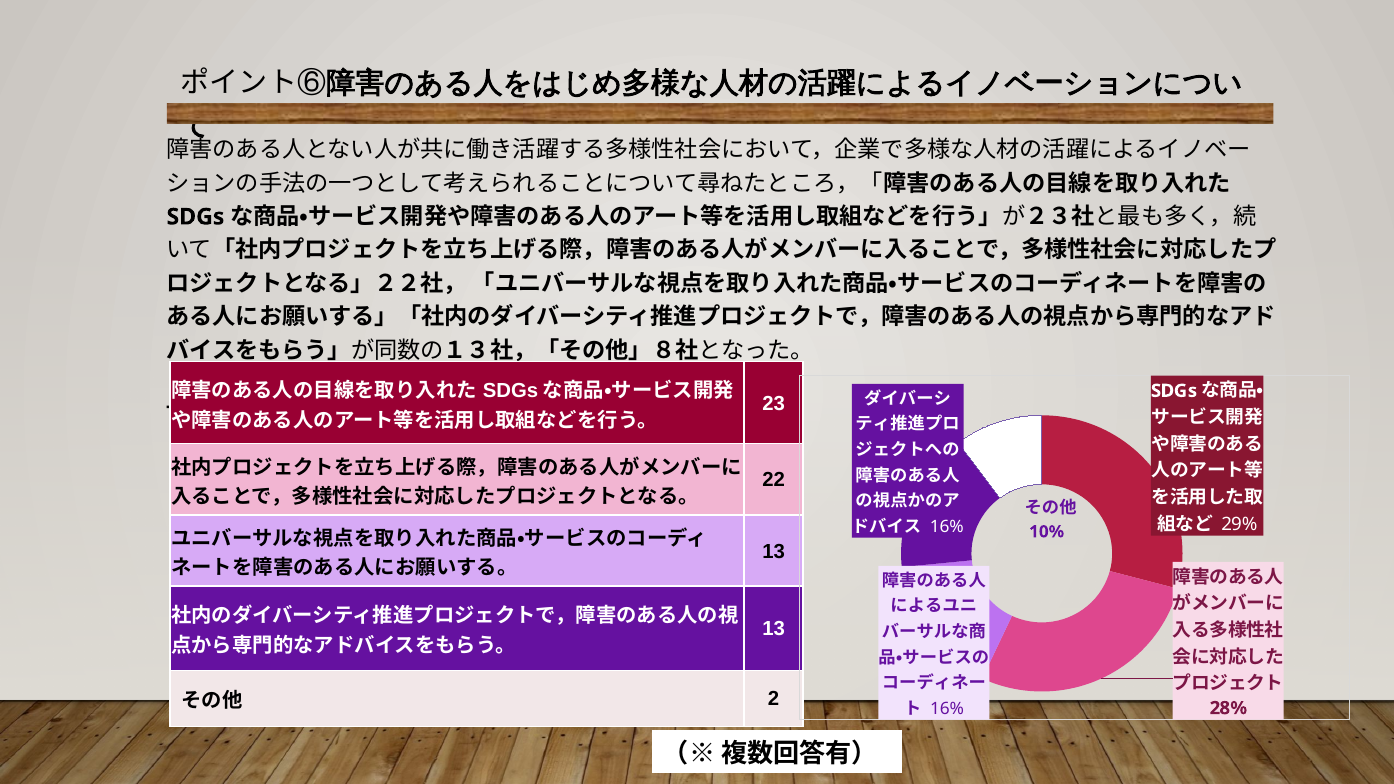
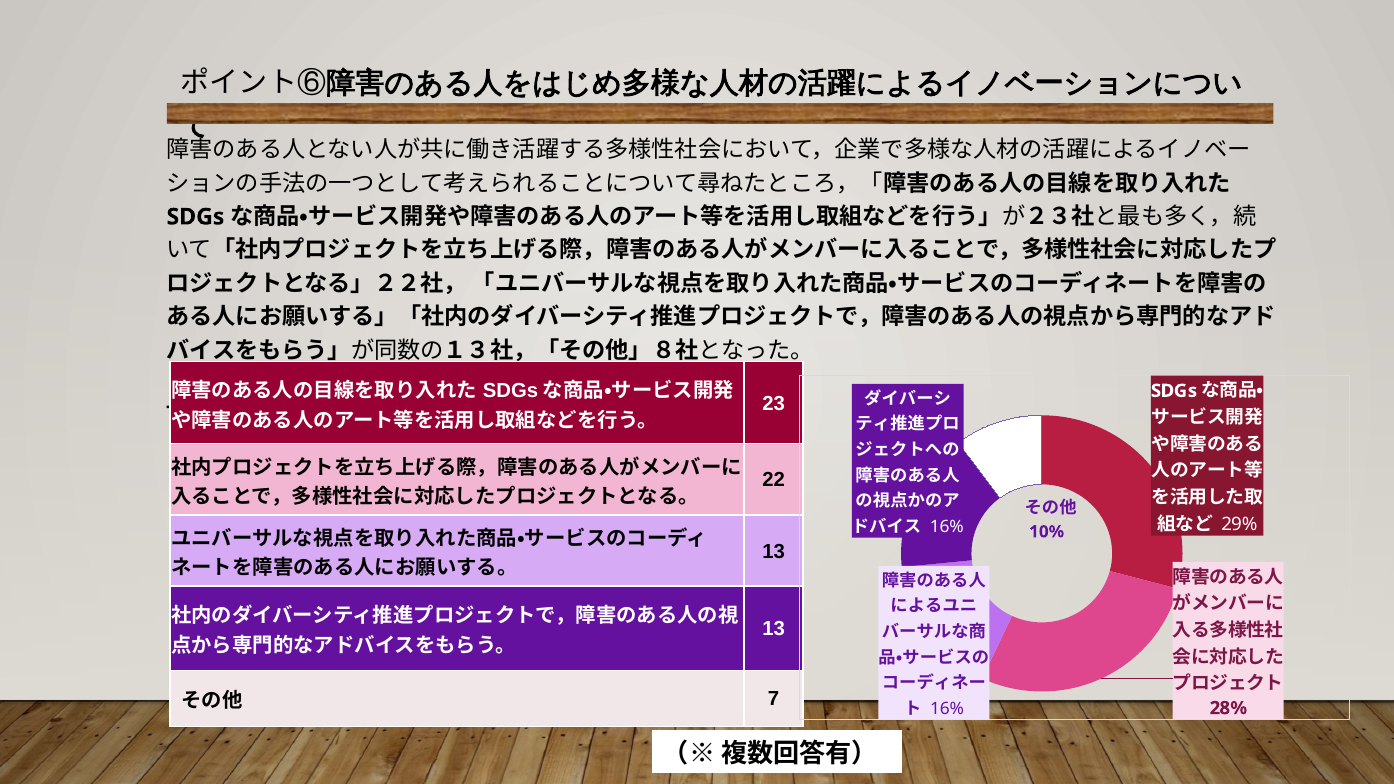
2: 2 -> 7 (774, 699)
